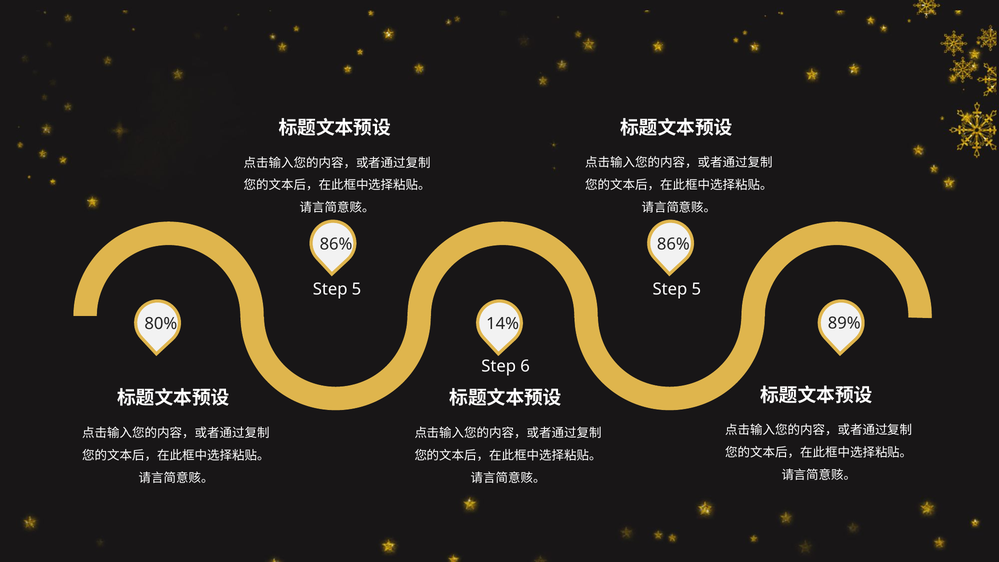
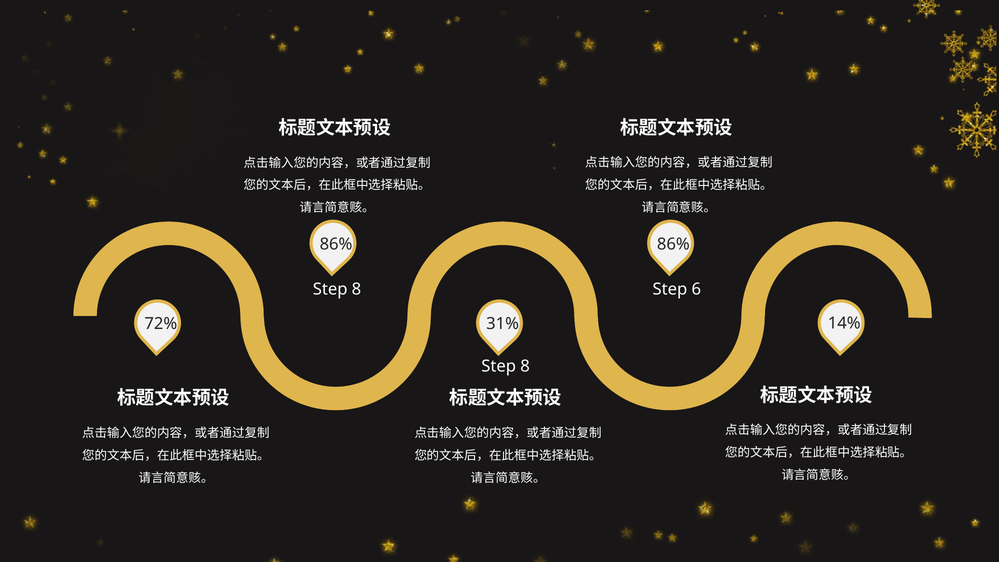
5: 5 -> 8 (356, 289)
5: 5 -> 6 (696, 289)
89%: 89% -> 14% (844, 323)
80%: 80% -> 72% (161, 324)
14%: 14% -> 31% (503, 324)
6: 6 -> 8 (525, 366)
